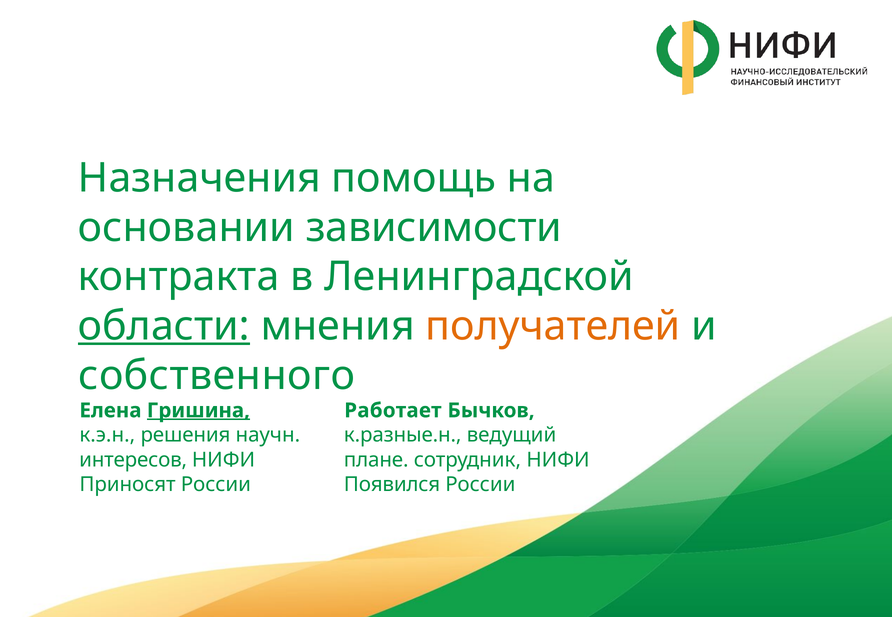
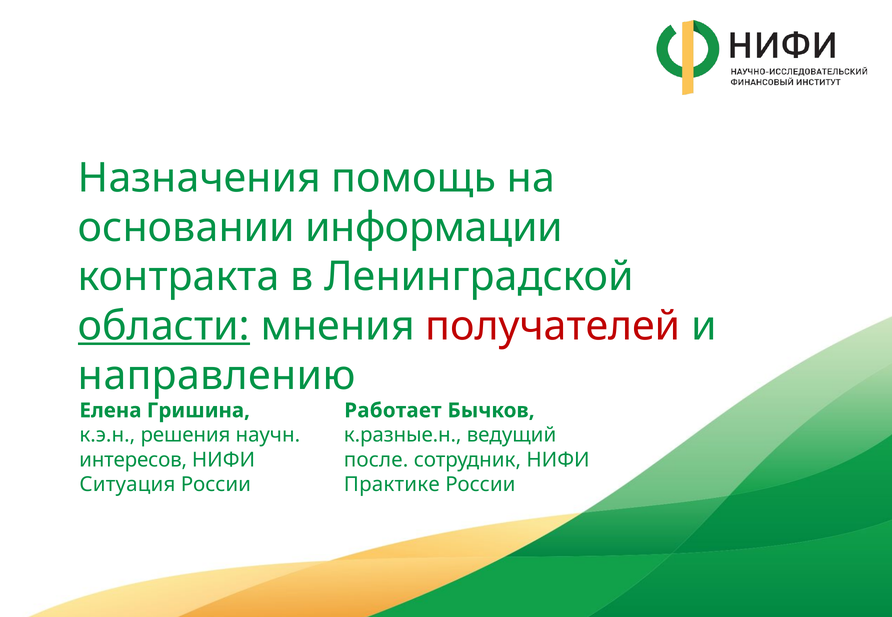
зависимости: зависимости -> информации (434, 228)
получателей colour: orange -> red (553, 326)
собственного: собственного -> направлению (217, 376)
Гришина underline: present -> none (198, 411)
плане: плане -> после (376, 460)
Приносят: Приносят -> Ситуация (127, 485)
Появился: Появился -> Практике (392, 485)
